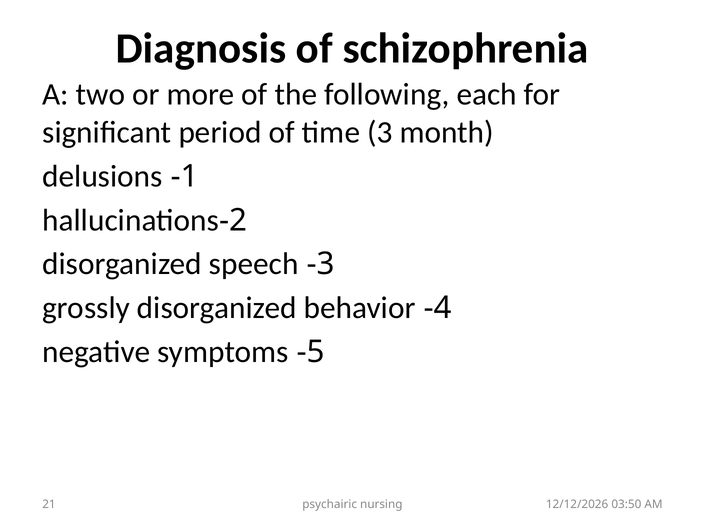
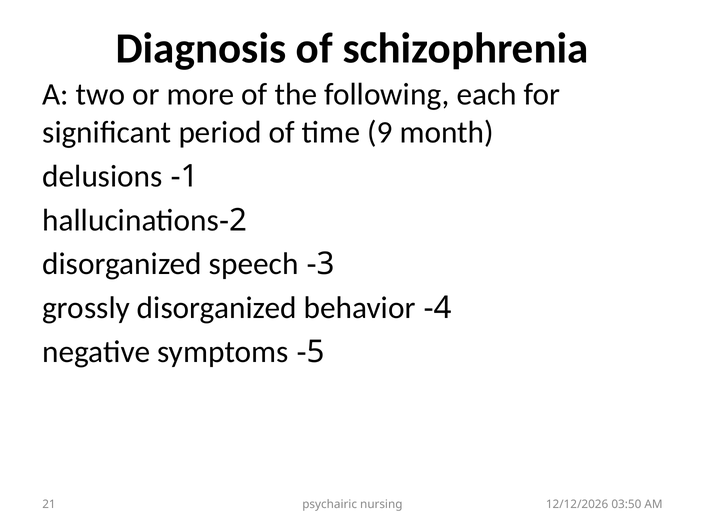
time 3: 3 -> 9 (380, 132)
